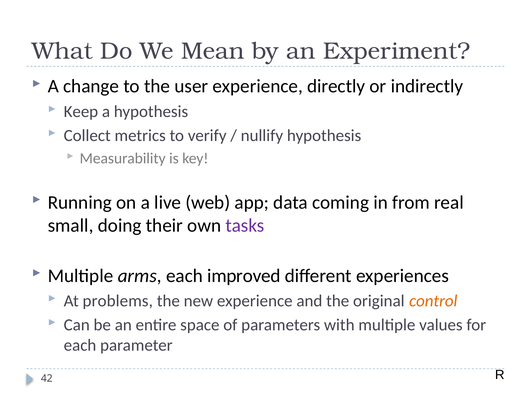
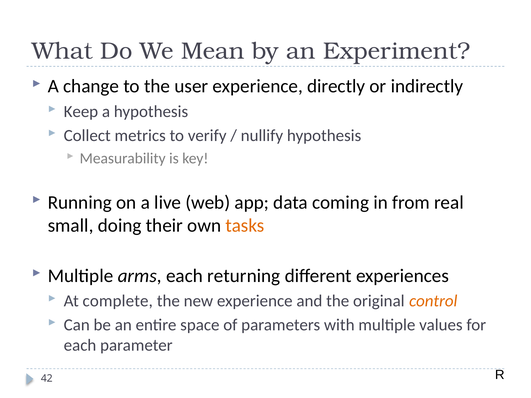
tasks colour: purple -> orange (245, 226)
improved: improved -> returning (244, 276)
problems: problems -> complete (118, 301)
